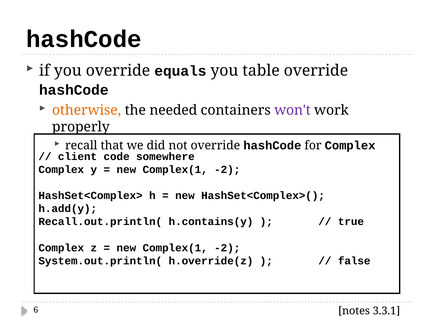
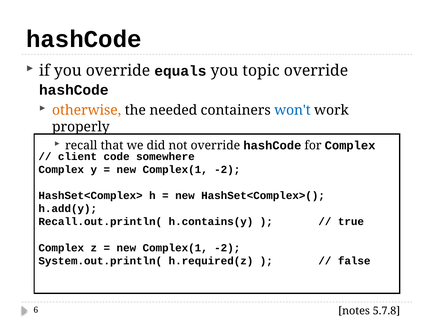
table: table -> topic (261, 71)
won't colour: purple -> blue (292, 110)
h.override(z: h.override(z -> h.required(z (211, 260)
3.3.1: 3.3.1 -> 5.7.8 (386, 310)
